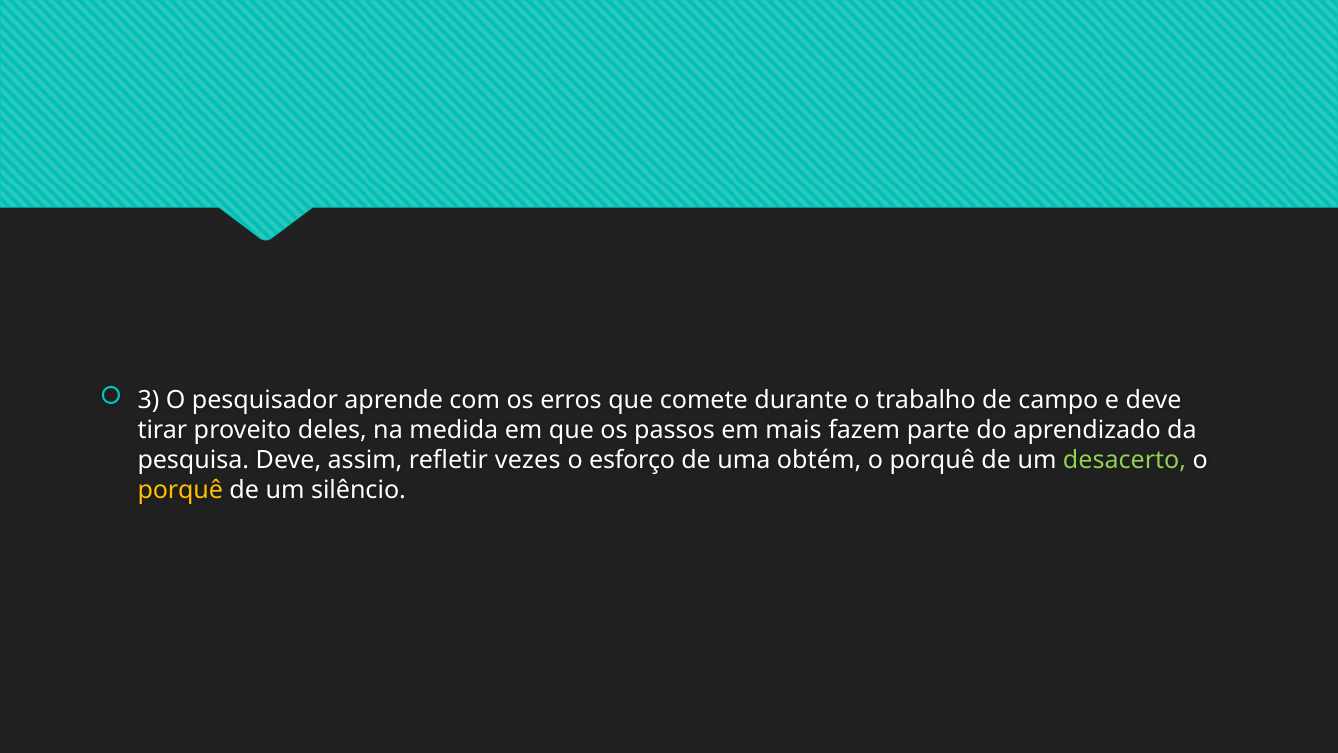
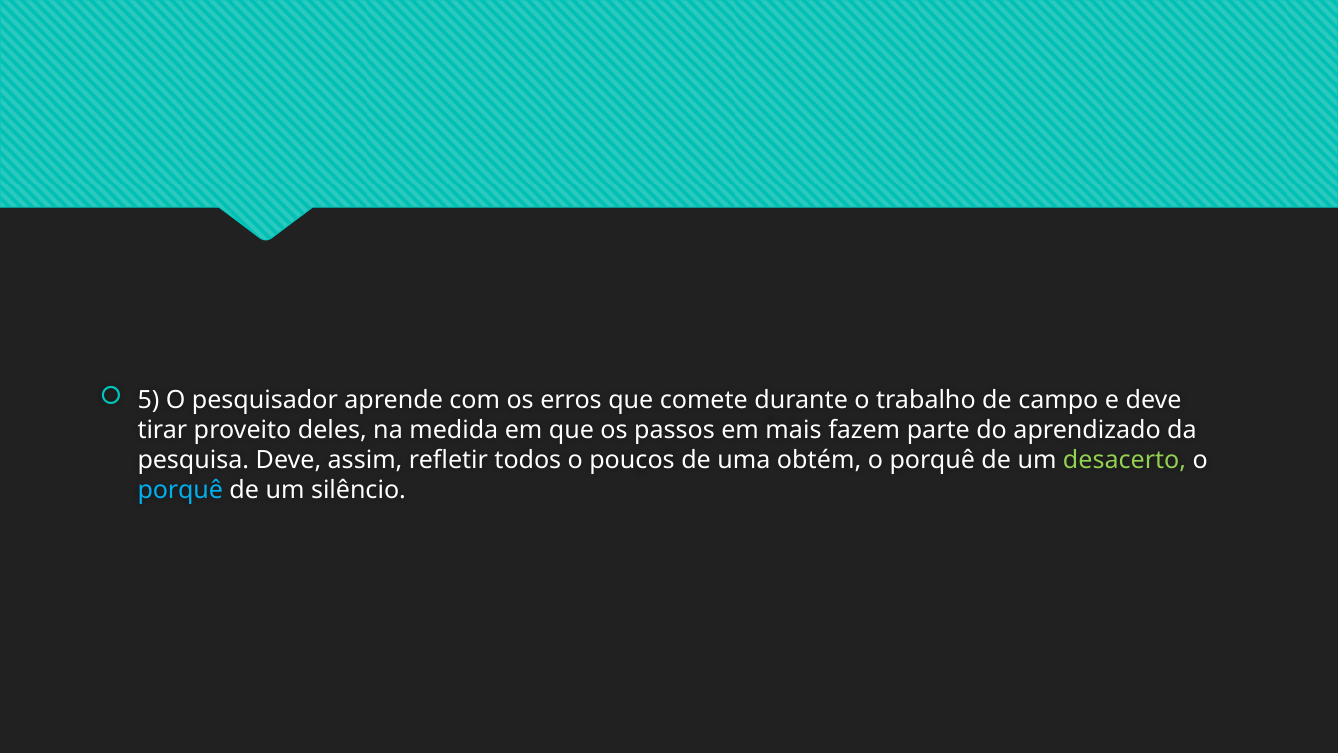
3: 3 -> 5 (148, 400)
vezes: vezes -> todos (528, 460)
esforço: esforço -> poucos (632, 460)
porquê colour: yellow -> light blue (180, 490)
